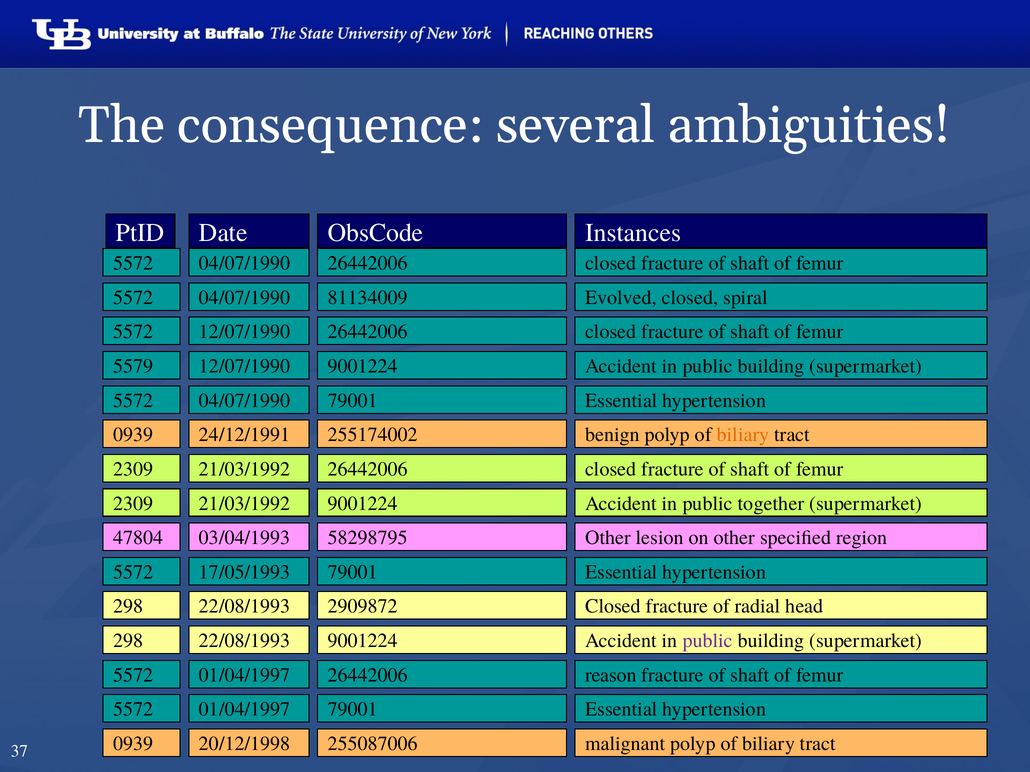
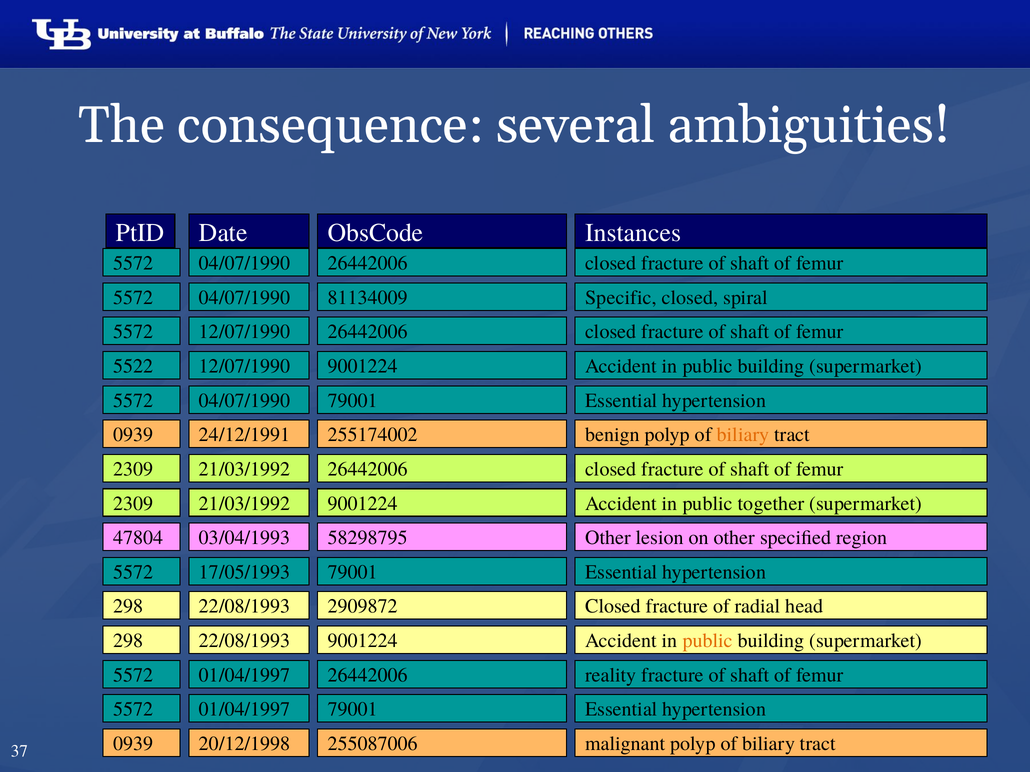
Evolved: Evolved -> Specific (621, 298)
5579: 5579 -> 5522 (133, 366)
public colour: purple -> orange (708, 641)
reason: reason -> reality (611, 675)
